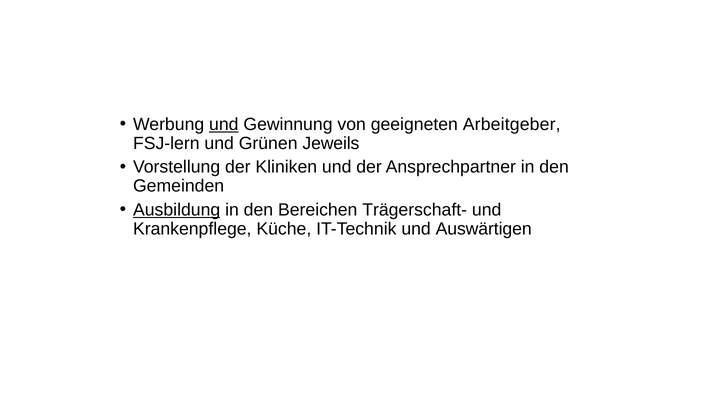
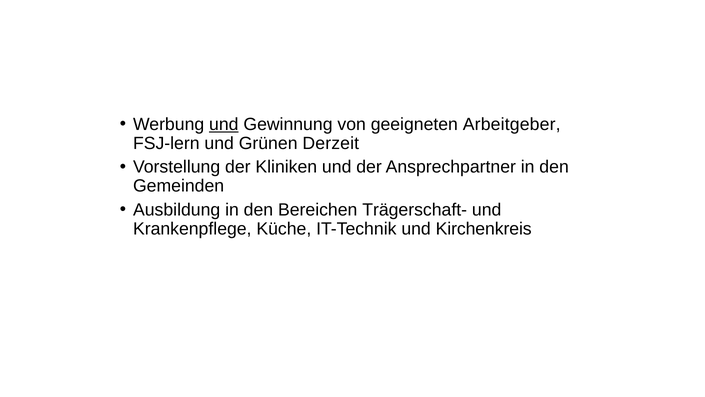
Jeweils: Jeweils -> Derzeit (331, 143)
Ausbildung underline: present -> none (177, 210)
Auswärtigen: Auswärtigen -> Kirchenkreis (484, 229)
